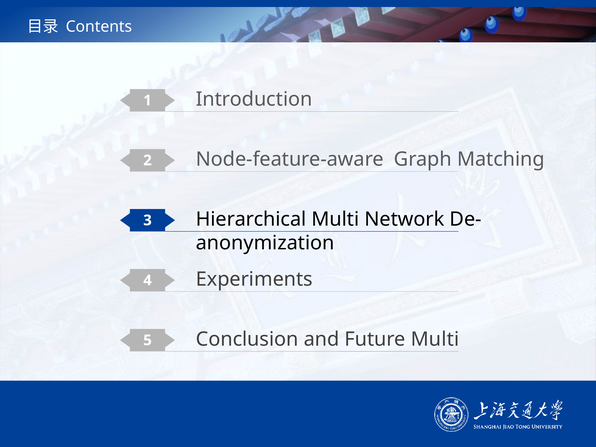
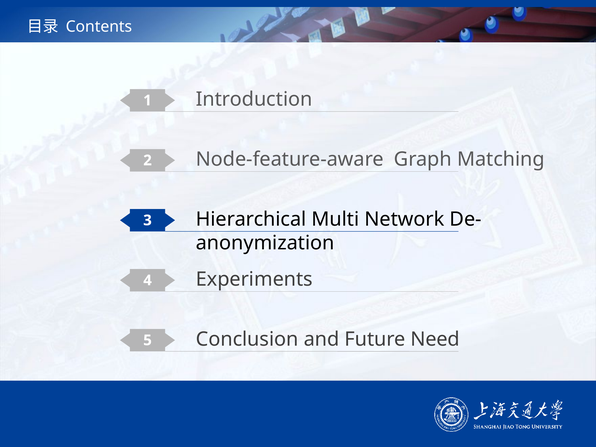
Future Multi: Multi -> Need (435, 339)
